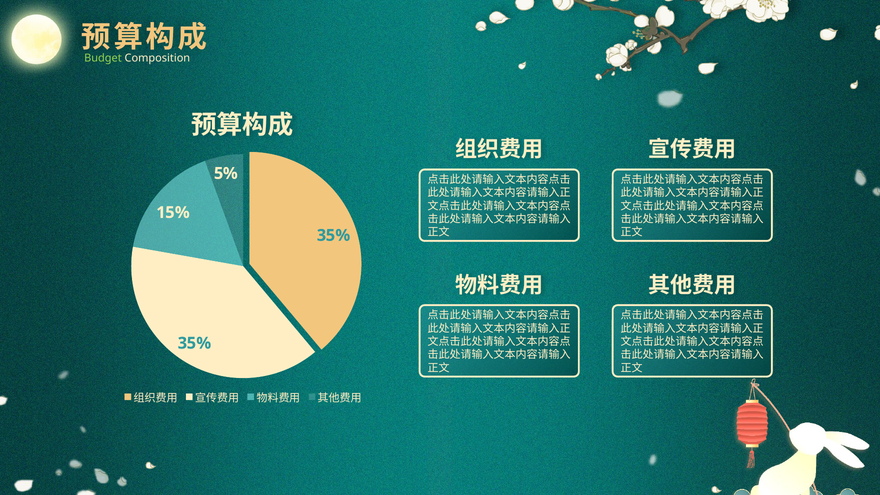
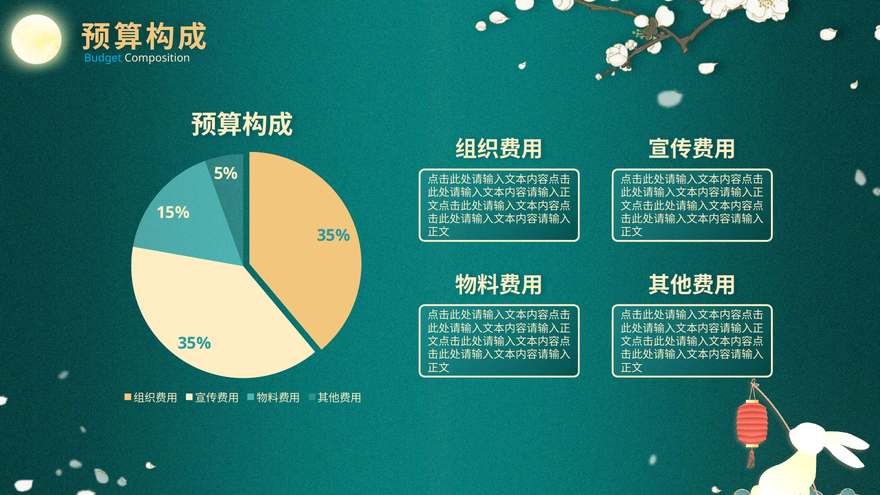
Budget colour: light green -> light blue (103, 58)
